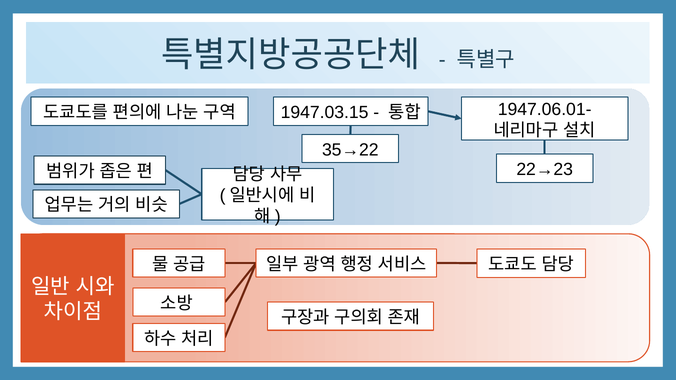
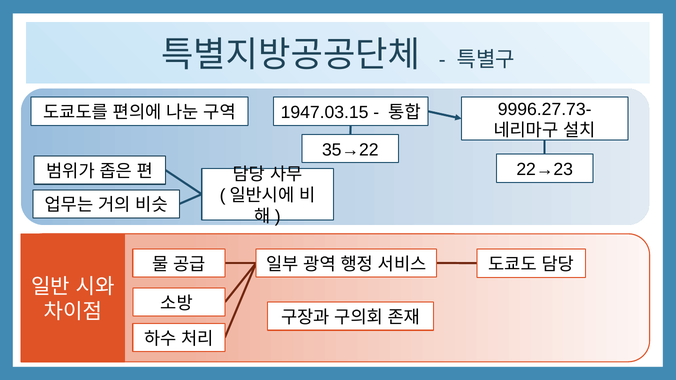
1947.06.01-: 1947.06.01- -> 9996.27.73- (545, 109)
